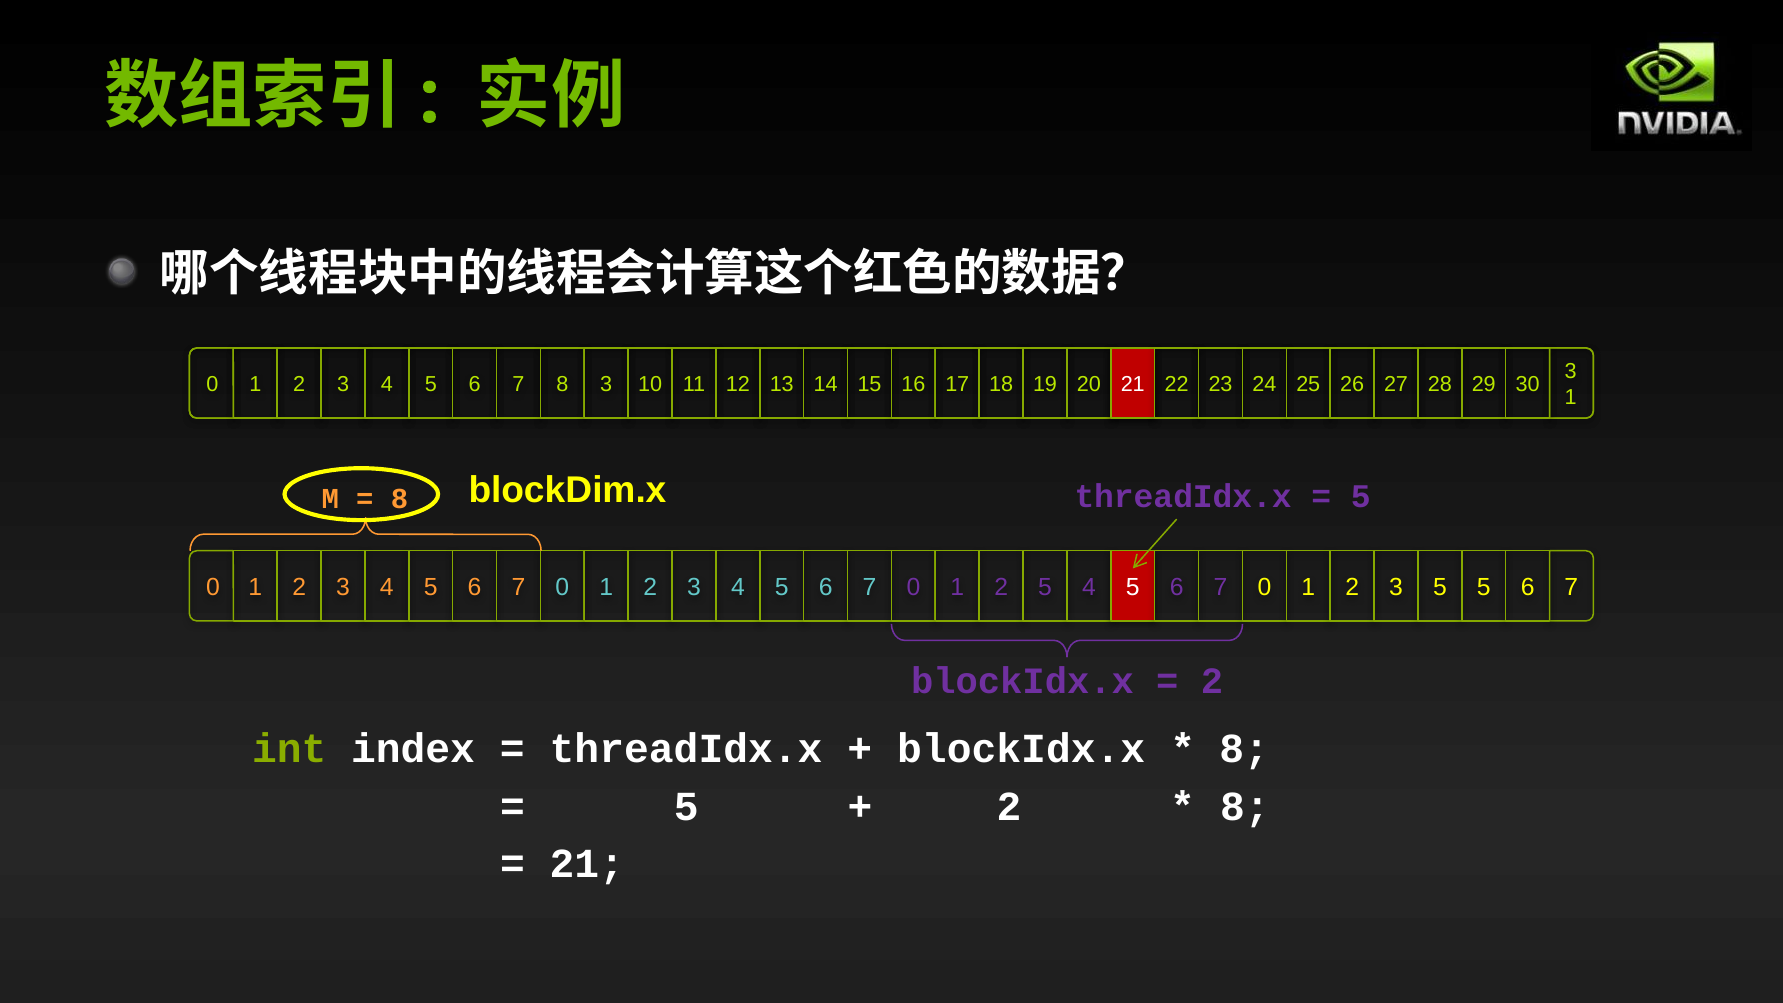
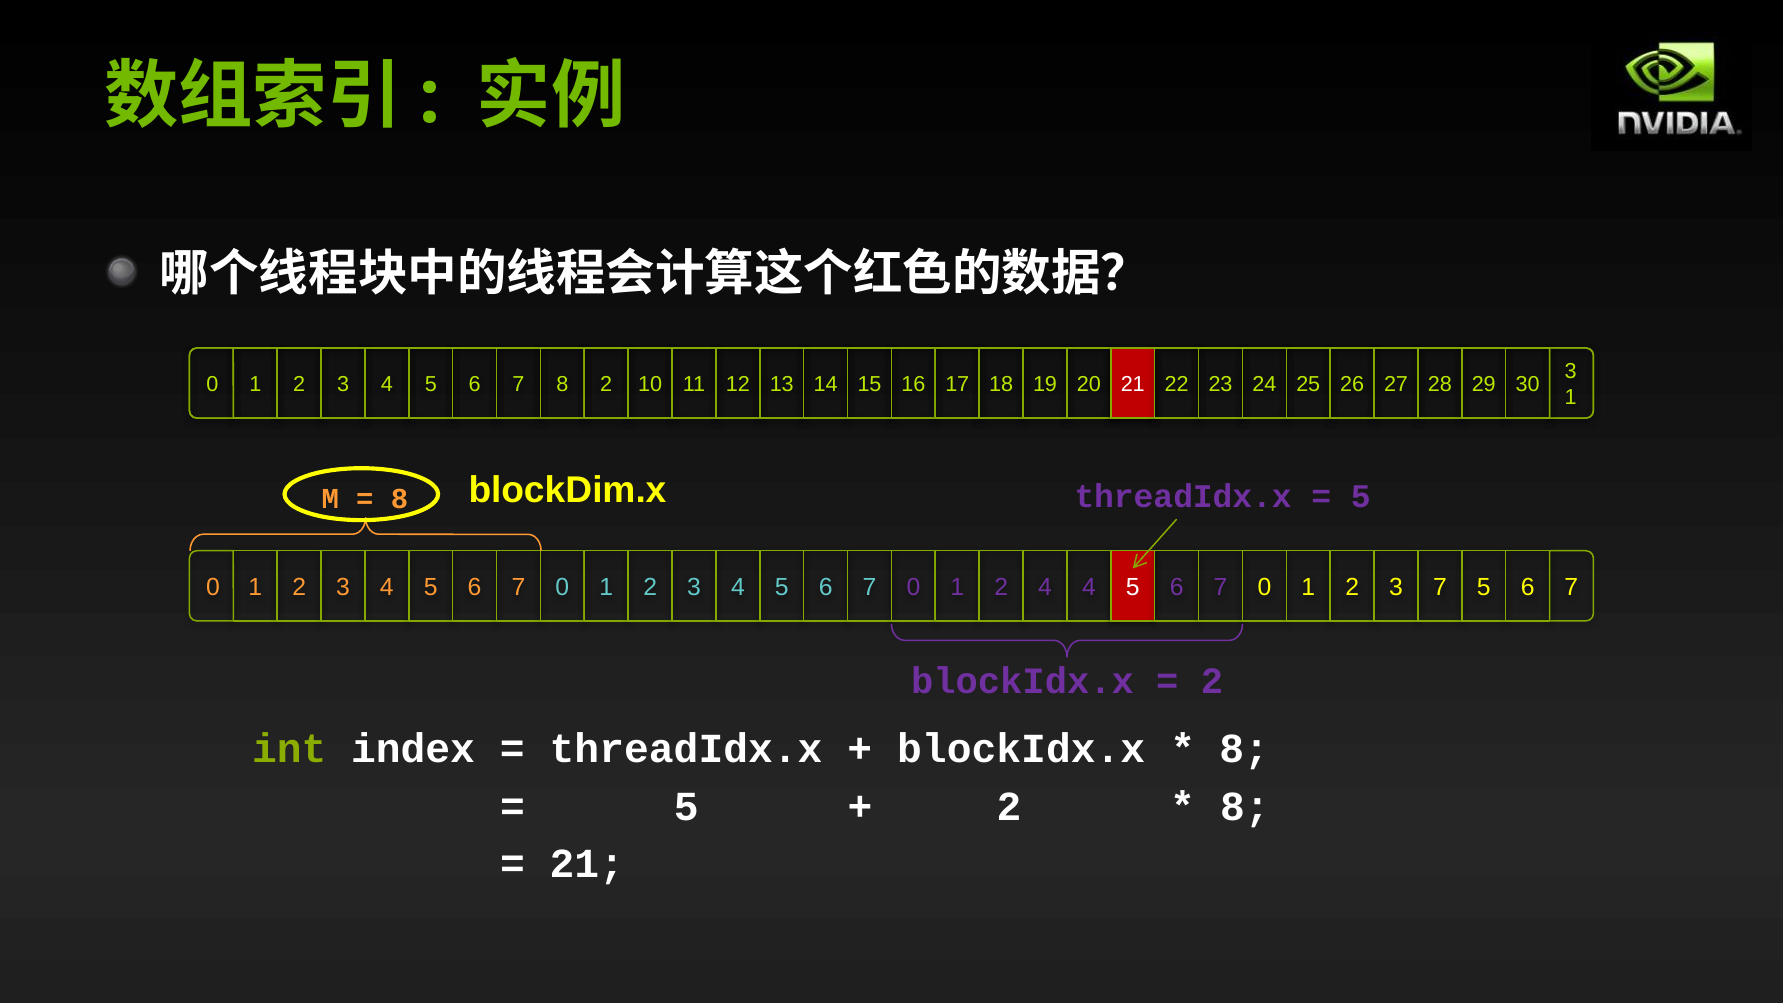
8 3: 3 -> 2 (606, 384)
2 5: 5 -> 4 (1045, 587)
3 5: 5 -> 7 (1440, 587)
